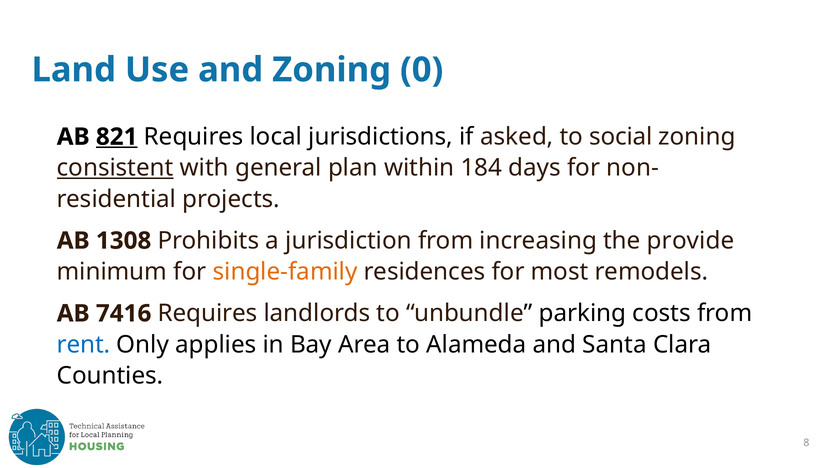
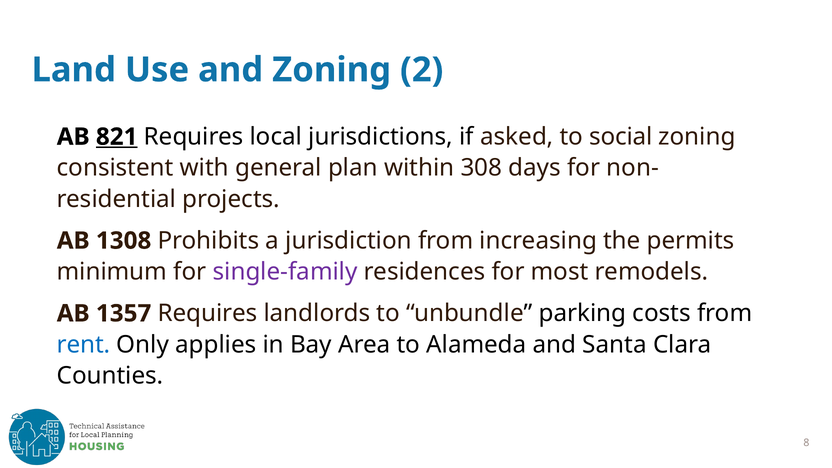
0: 0 -> 2 (422, 70)
consistent underline: present -> none (115, 168)
184: 184 -> 308 (481, 168)
provide: provide -> permits (691, 241)
single-family colour: orange -> purple (285, 272)
7416: 7416 -> 1357 (124, 313)
